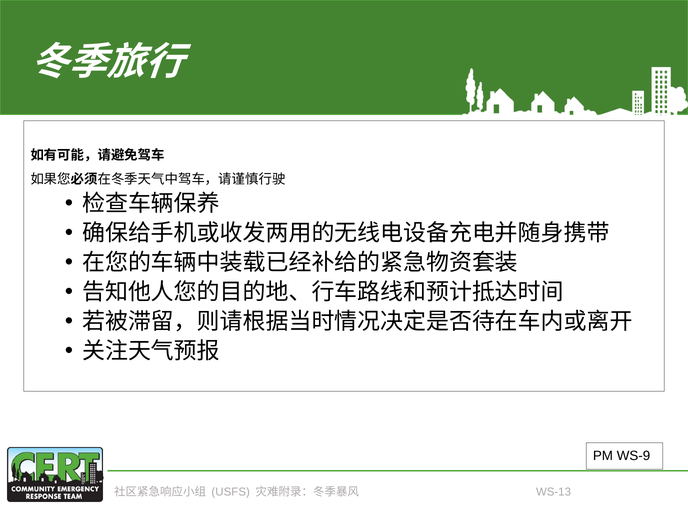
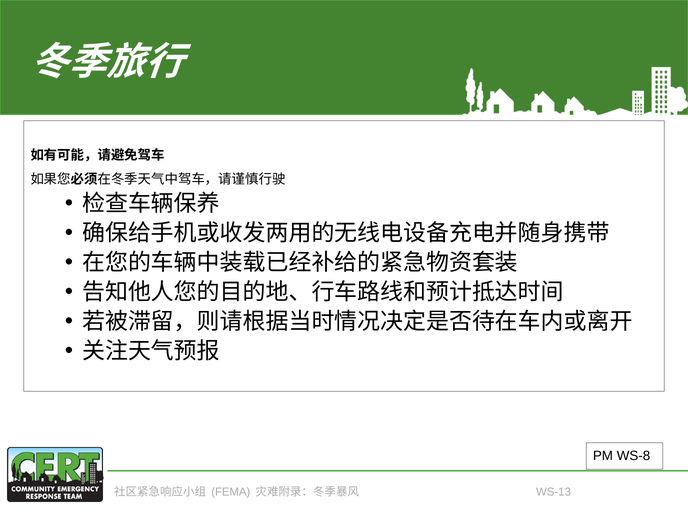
WS-9: WS-9 -> WS-8 (633, 456)
USFS: USFS -> FEMA (231, 492)
